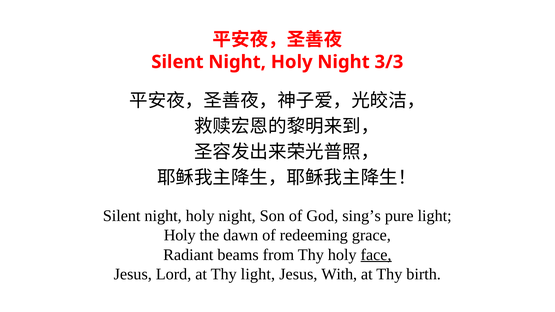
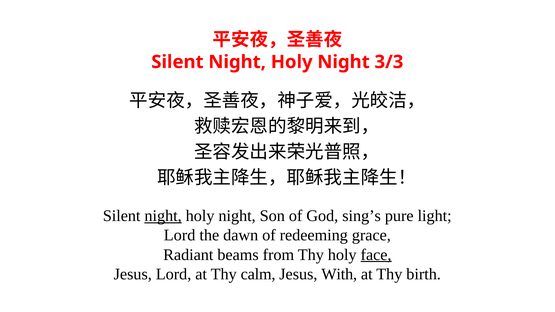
night underline: none -> present (163, 216)
Holy: Holy -> Lord (180, 235)
Thy light: light -> calm (258, 274)
